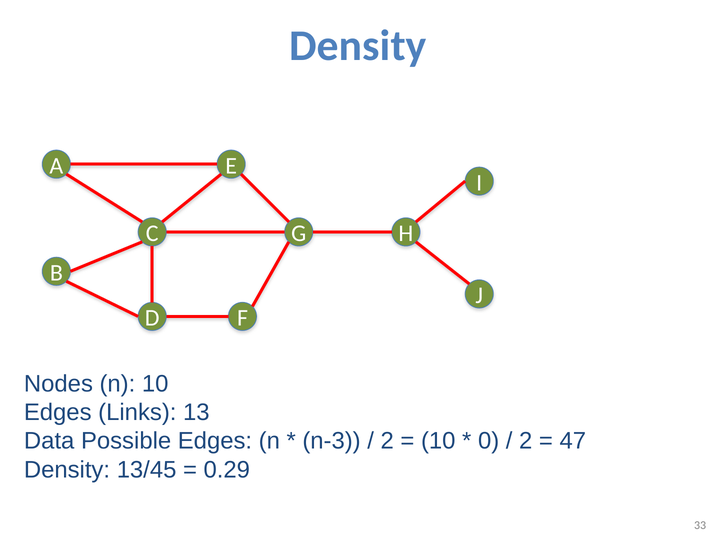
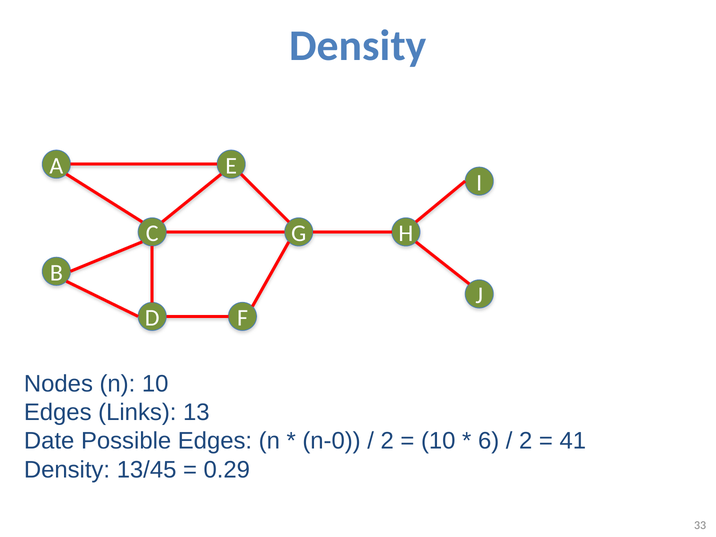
Data: Data -> Date (49, 441)
n-3: n-3 -> n-0 (332, 441)
0: 0 -> 6 (489, 441)
47: 47 -> 41 (573, 441)
